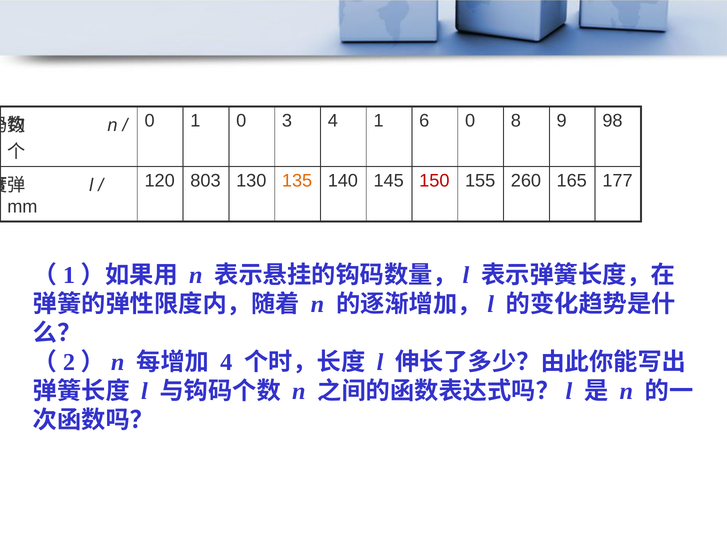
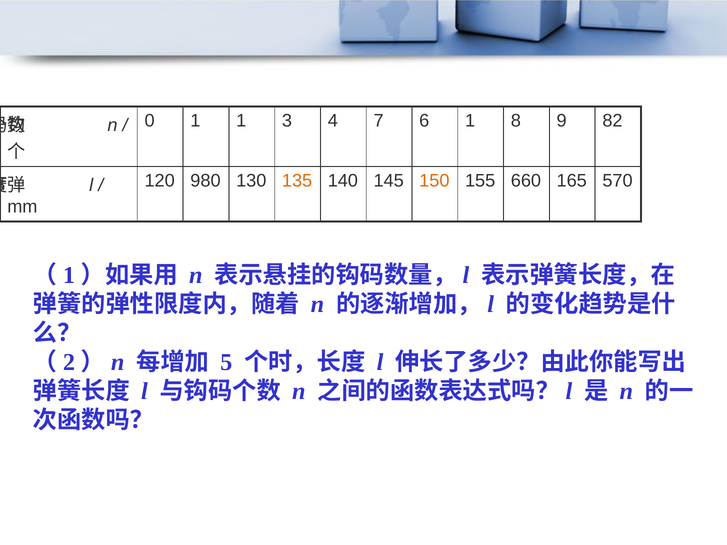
1 0: 0 -> 1 (241, 121)
4 1: 1 -> 7 (379, 121)
6 0: 0 -> 1 (470, 121)
98: 98 -> 82 (613, 121)
803: 803 -> 980 (205, 181)
150 colour: red -> orange (434, 181)
260: 260 -> 660 (526, 181)
177: 177 -> 570 (618, 181)
4: 4 -> 5 (226, 362)
